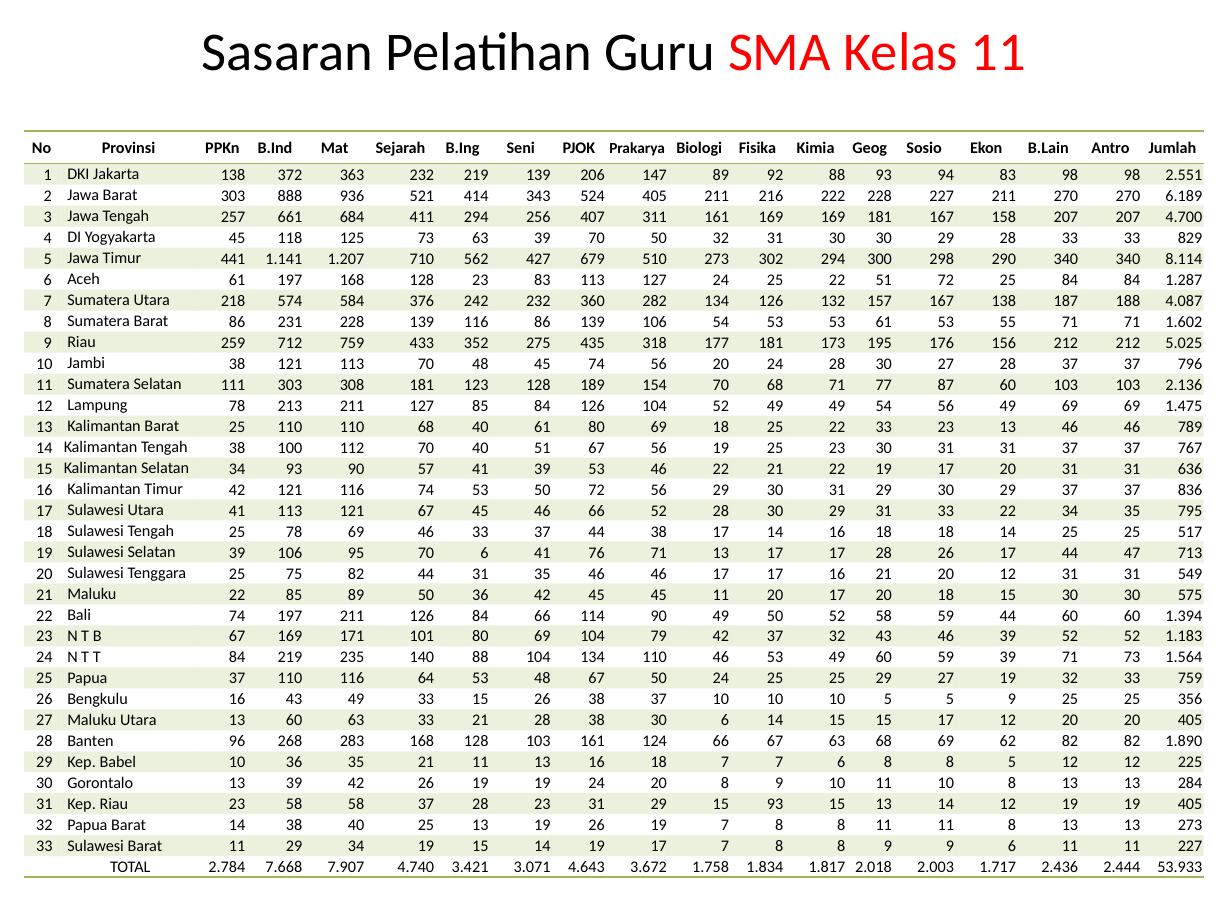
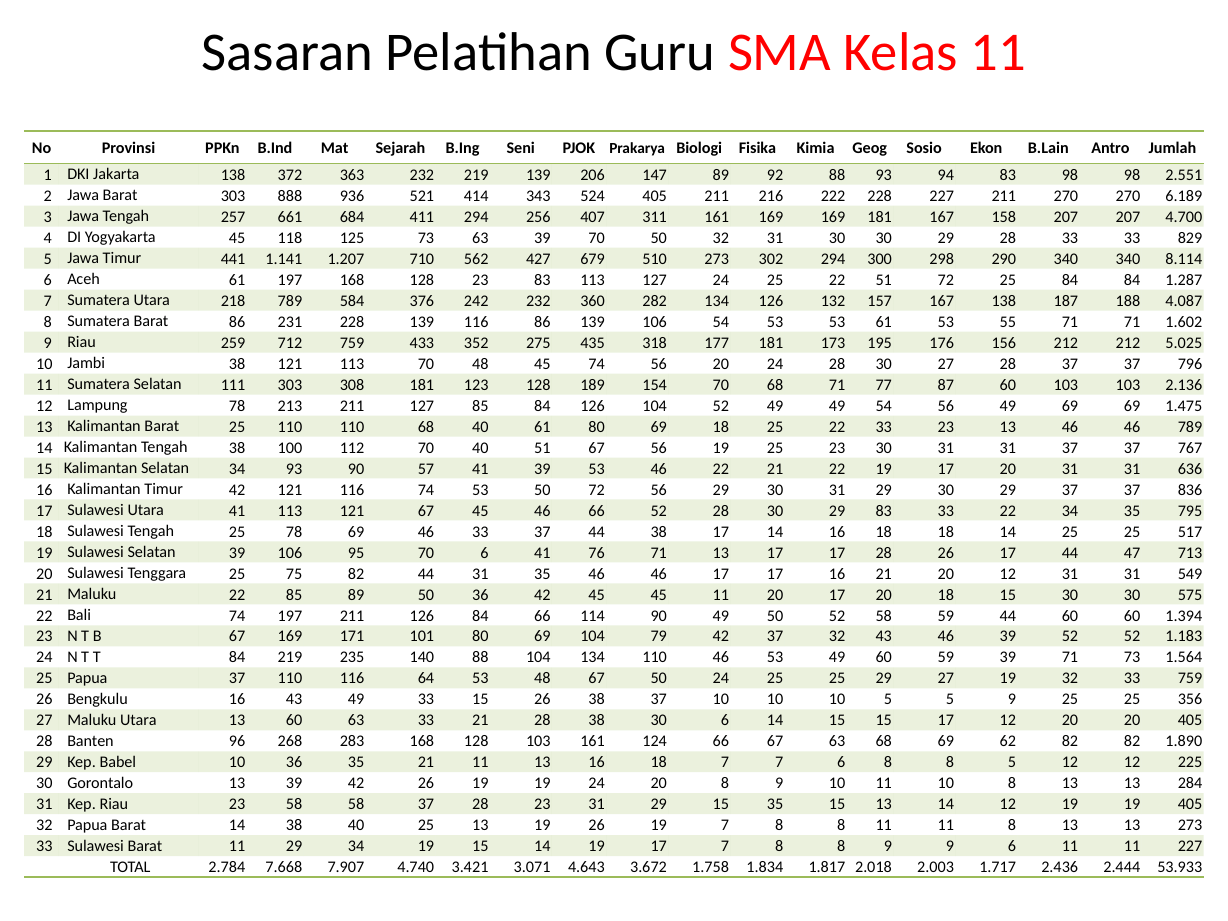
218 574: 574 -> 789 (290, 301)
29 31: 31 -> 83 (884, 511)
15 93: 93 -> 35 (775, 805)
